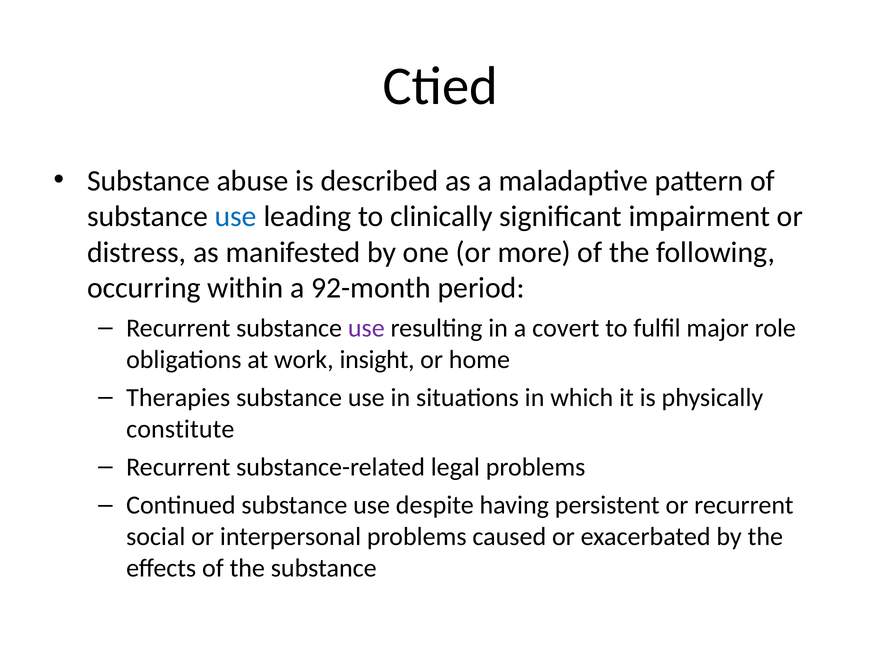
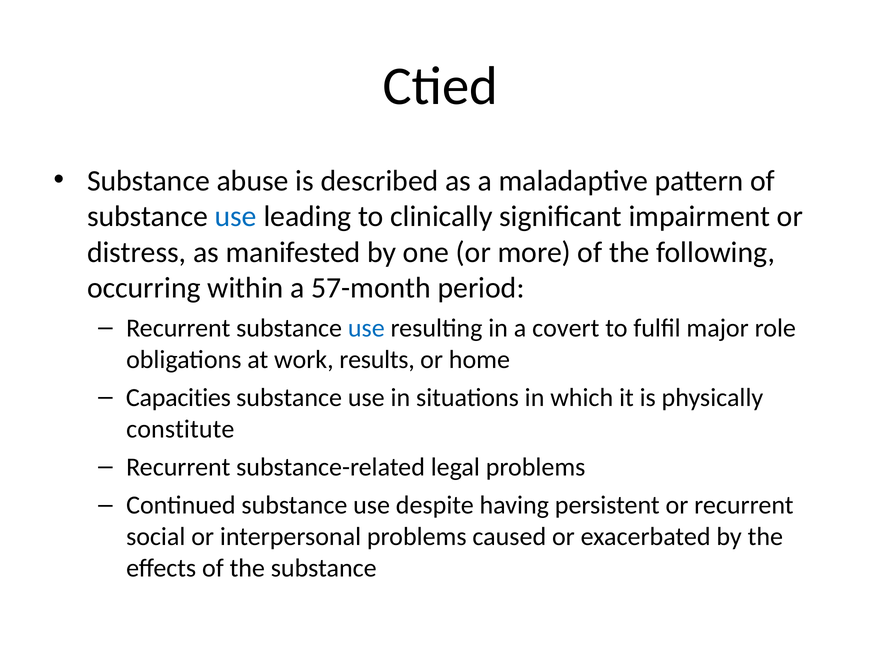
92-month: 92-month -> 57-month (371, 288)
use colour: purple -> blue (366, 328)
insight: insight -> results (377, 359)
Therapies: Therapies -> Capacities (178, 398)
